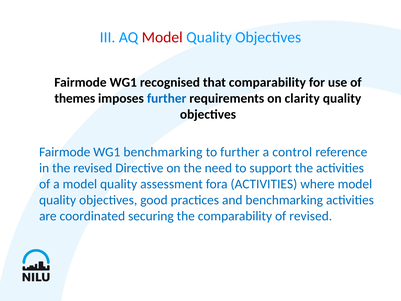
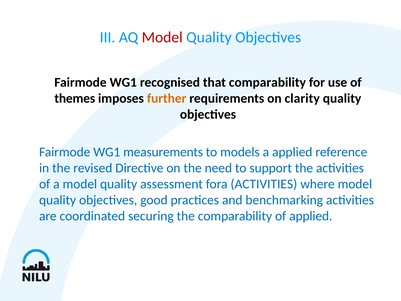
further colour: blue -> orange (167, 98)
WG1 benchmarking: benchmarking -> measurements (163, 152)
to further: further -> models (240, 152)
a control: control -> applied (292, 152)
of revised: revised -> applied (311, 216)
